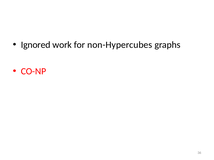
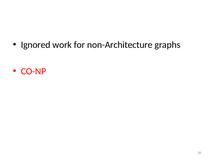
non-Hypercubes: non-Hypercubes -> non-Architecture (120, 45)
